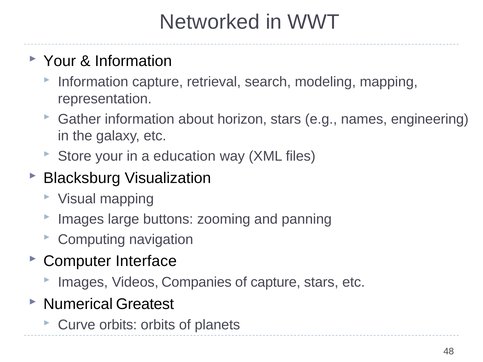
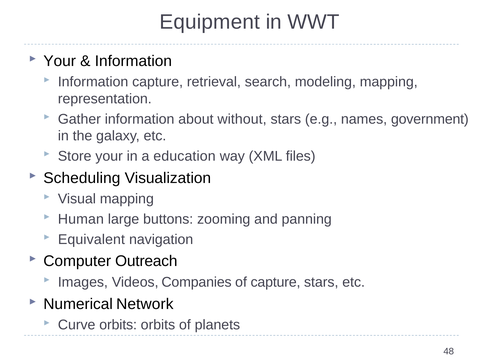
Networked: Networked -> Equipment (210, 22)
horizon: horizon -> without (242, 119)
engineering: engineering -> government (430, 119)
Blacksburg: Blacksburg -> Scheduling (82, 178)
Images: Images -> Human (81, 219)
Computing: Computing -> Equivalent (91, 240)
Interface: Interface -> Outreach (146, 261)
Greatest: Greatest -> Network (145, 304)
